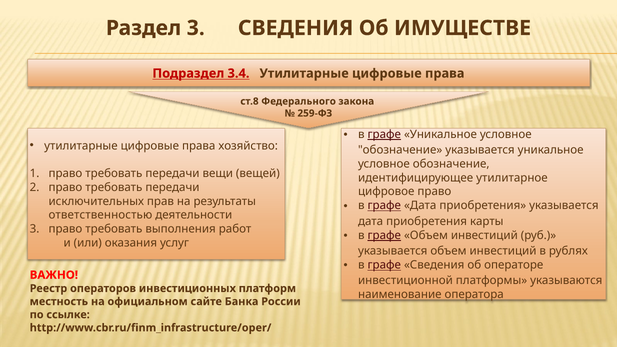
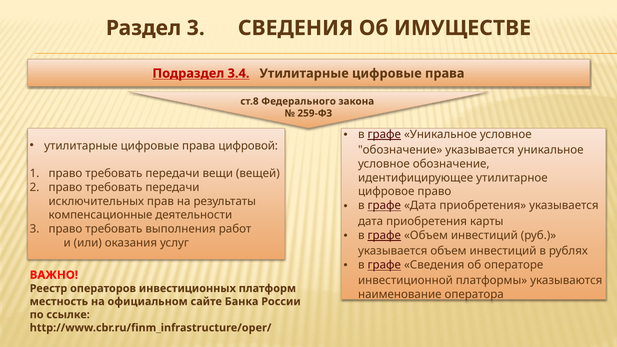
хозяйство: хозяйство -> цифровой (248, 146)
ответственностью: ответственностью -> компенсационные (100, 215)
